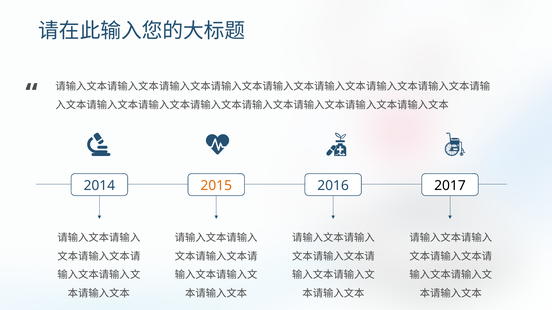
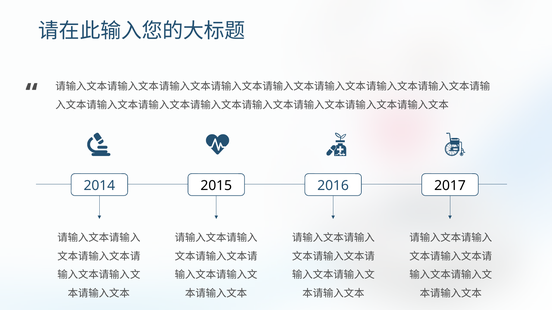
2015 colour: orange -> black (216, 186)
